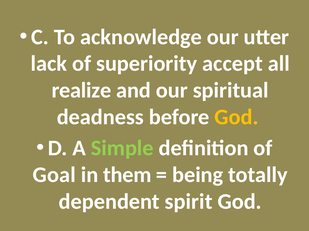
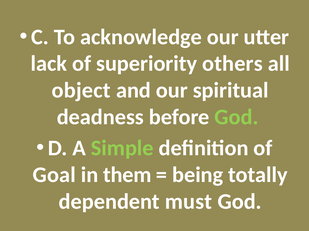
accept: accept -> others (232, 64)
realize: realize -> object (81, 91)
God colour: yellow -> light green (236, 117)
spirit: spirit -> must (189, 202)
